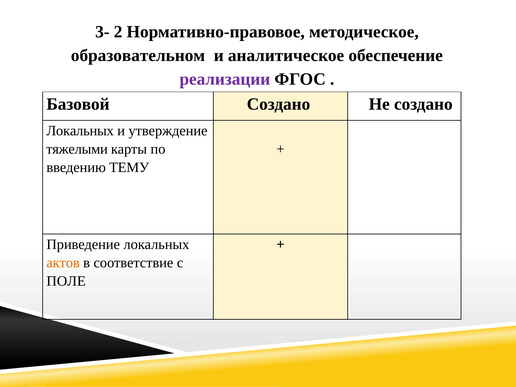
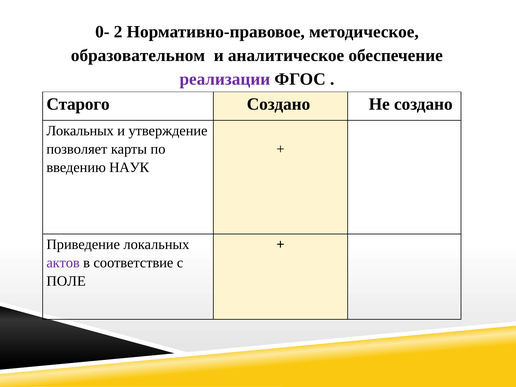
3-: 3- -> 0- (102, 32)
Базовой: Базовой -> Старого (78, 104)
тяжелыми: тяжелыми -> позволяет (77, 149)
ТЕМУ: ТЕМУ -> НАУК (129, 167)
актов colour: orange -> purple (63, 263)
